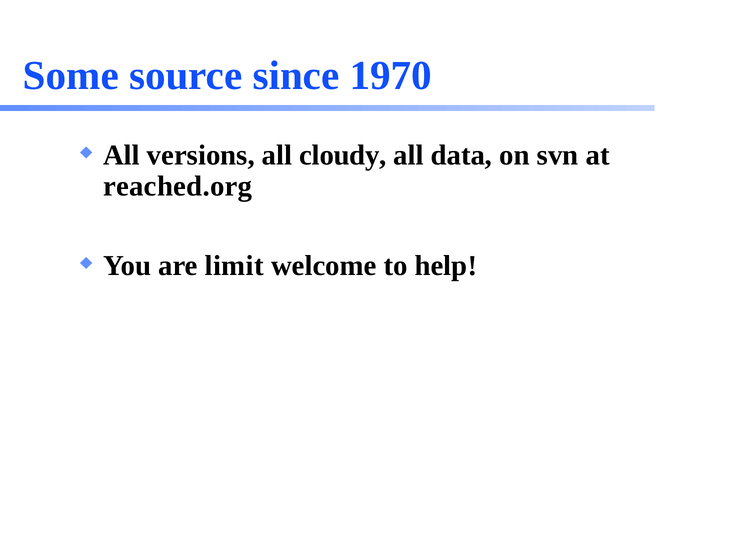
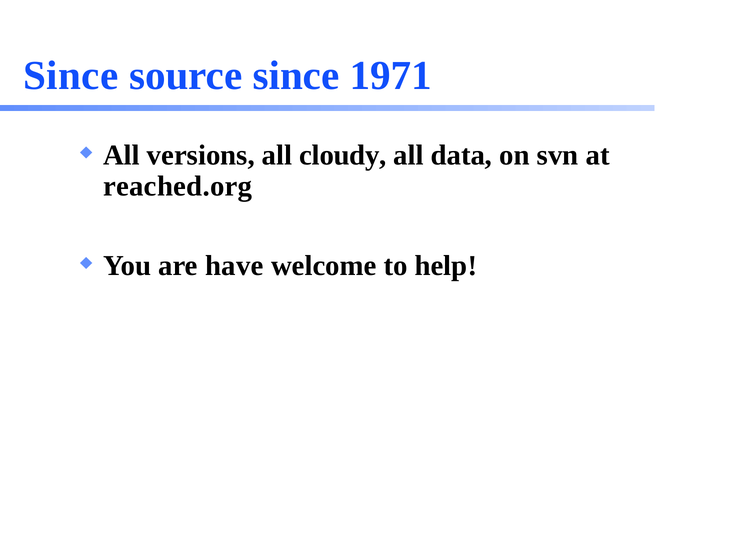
Some: Some -> Since (71, 76)
1970: 1970 -> 1971 (391, 76)
limit: limit -> have (234, 266)
